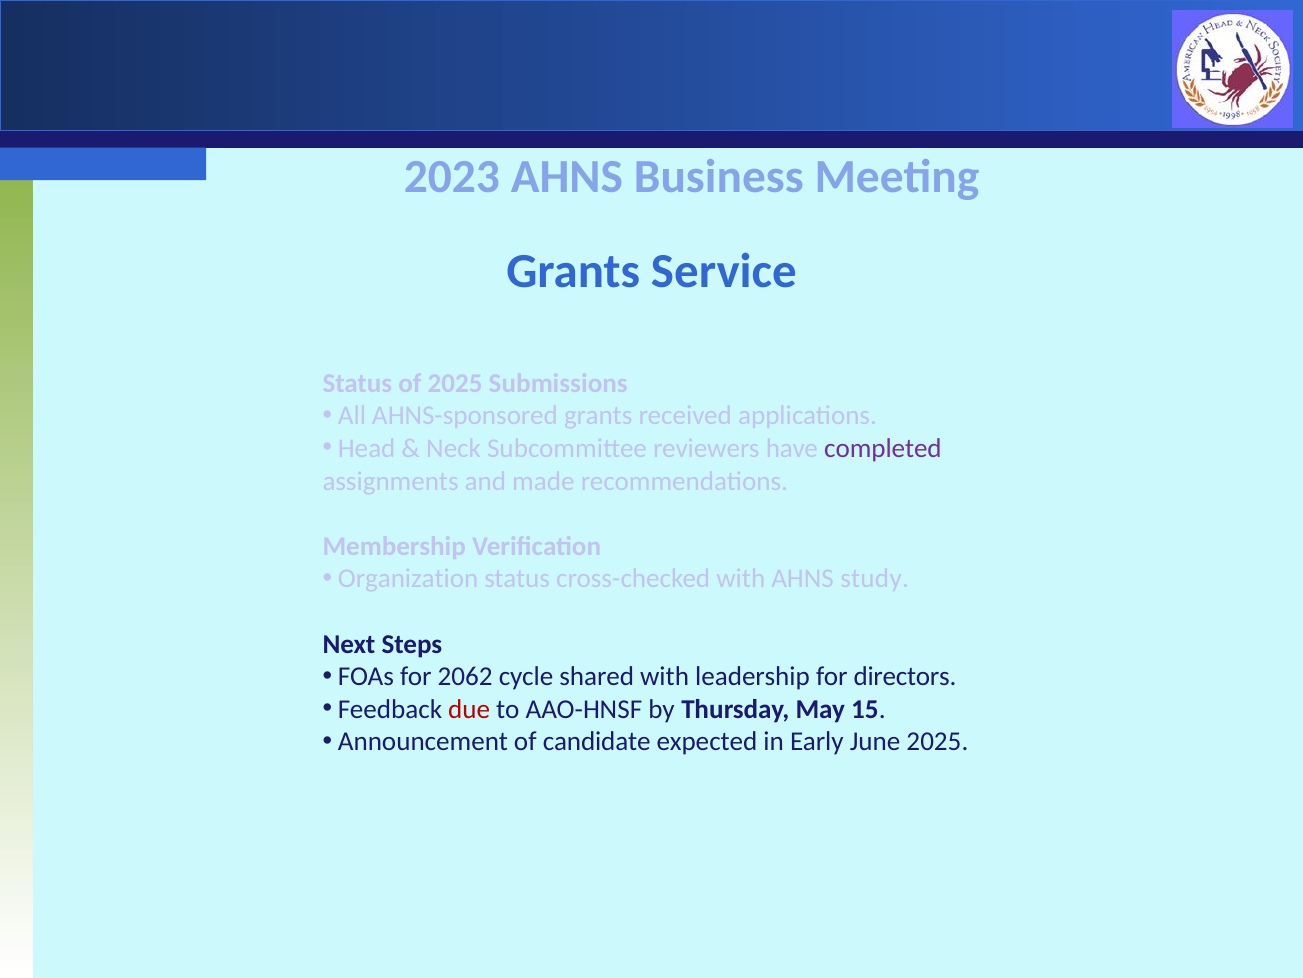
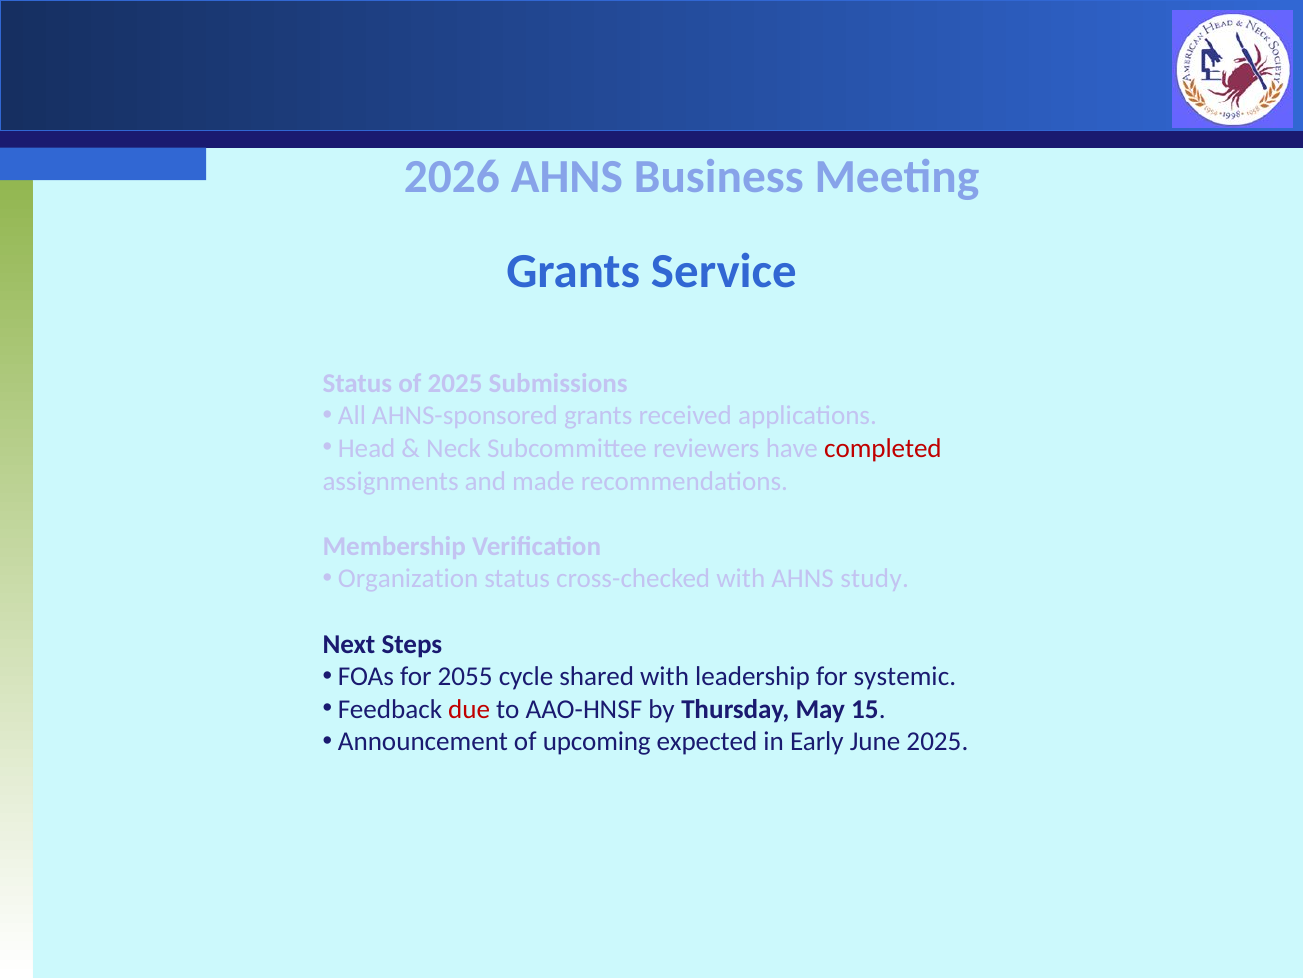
2023: 2023 -> 2026 (452, 177)
completed colour: purple -> red (883, 448)
2062: 2062 -> 2055 (465, 676)
directors: directors -> systemic (905, 676)
candidate: candidate -> upcoming (597, 741)
